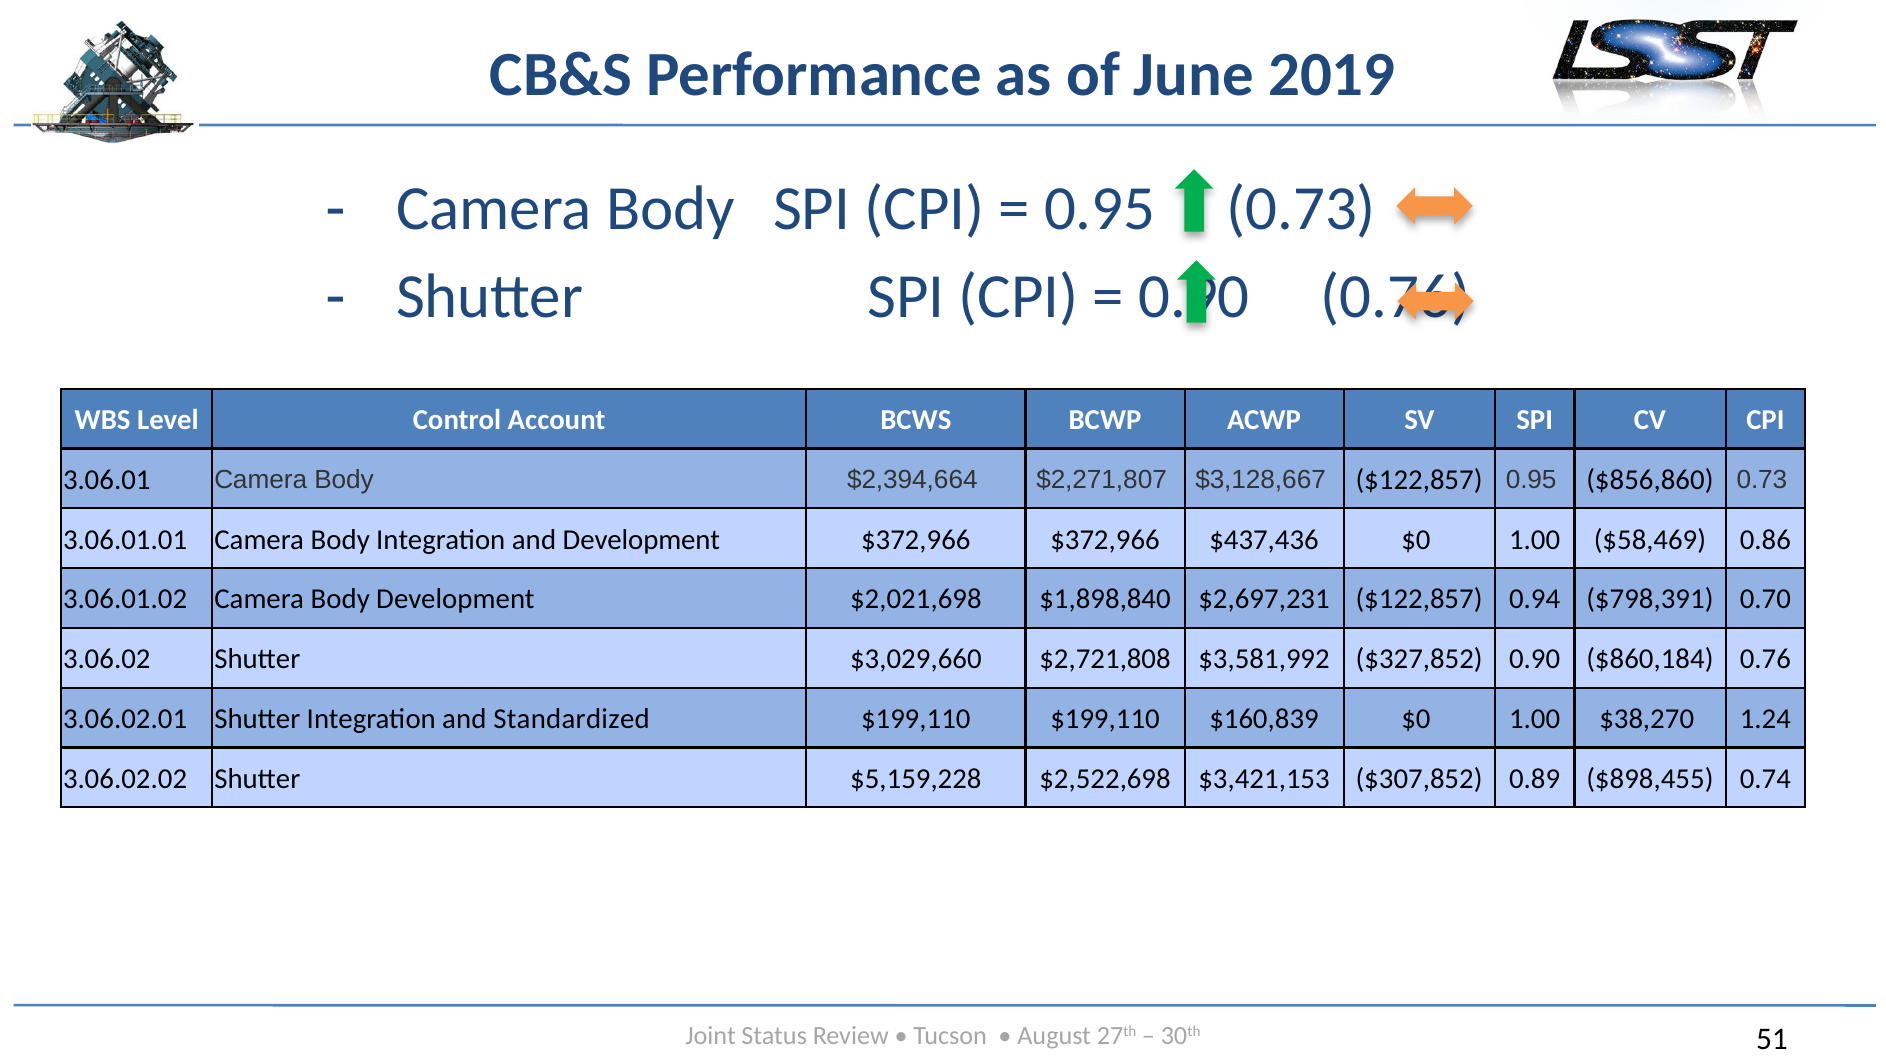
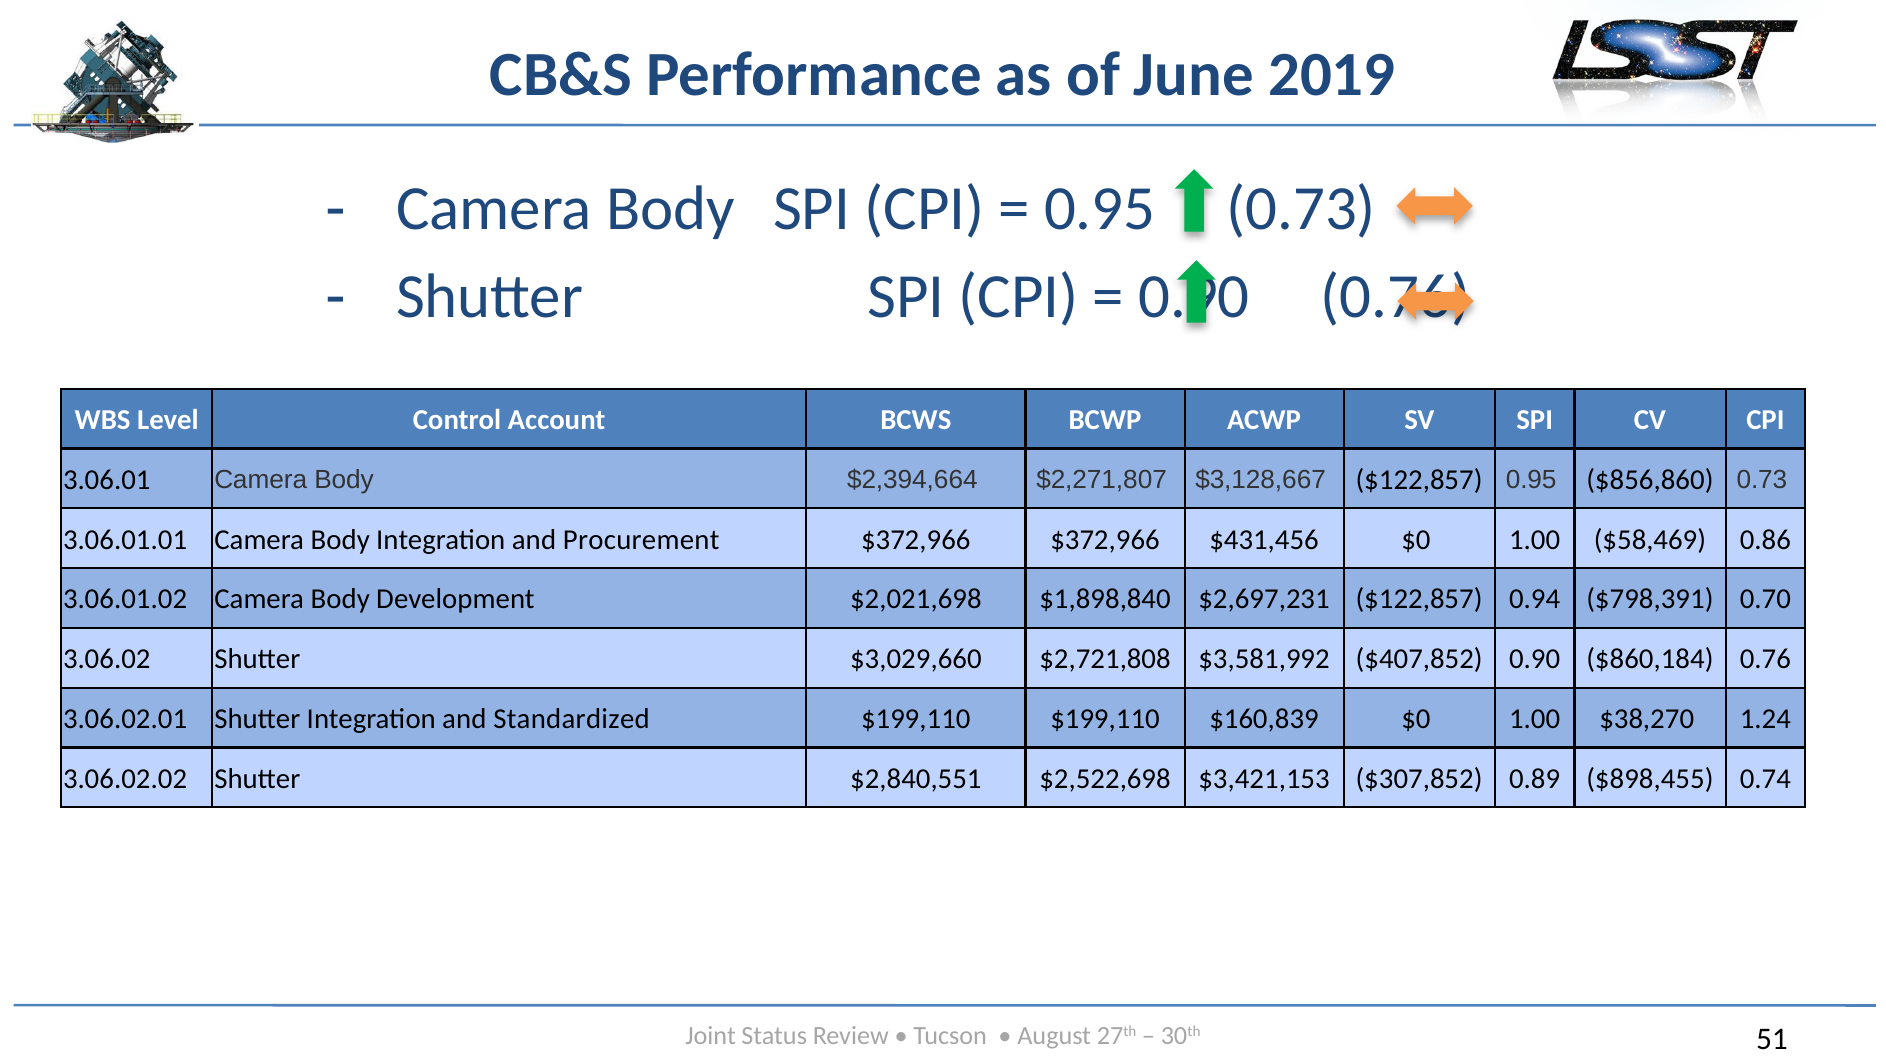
and Development: Development -> Procurement (641, 540)
$437,436: $437,436 -> $431,456 (1264, 540)
$327,852: $327,852 -> $407,852 (1419, 659)
$5,159,228: $5,159,228 -> $2,840,551 (916, 779)
